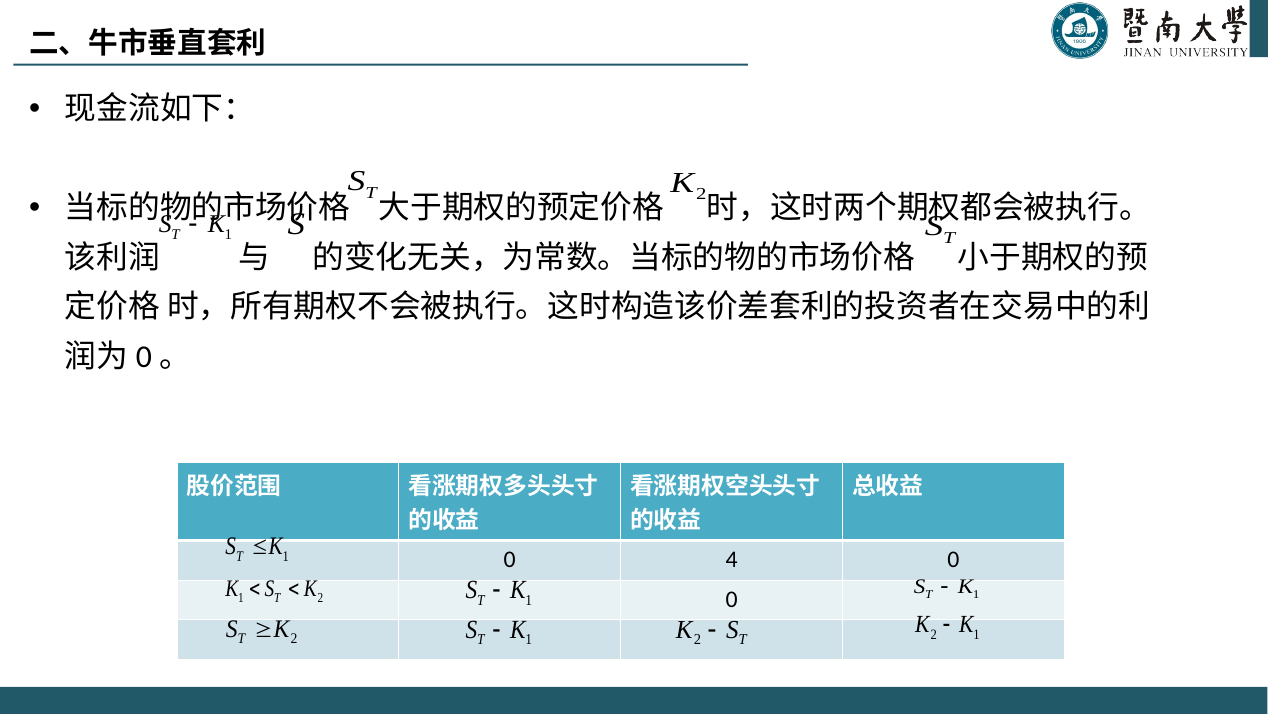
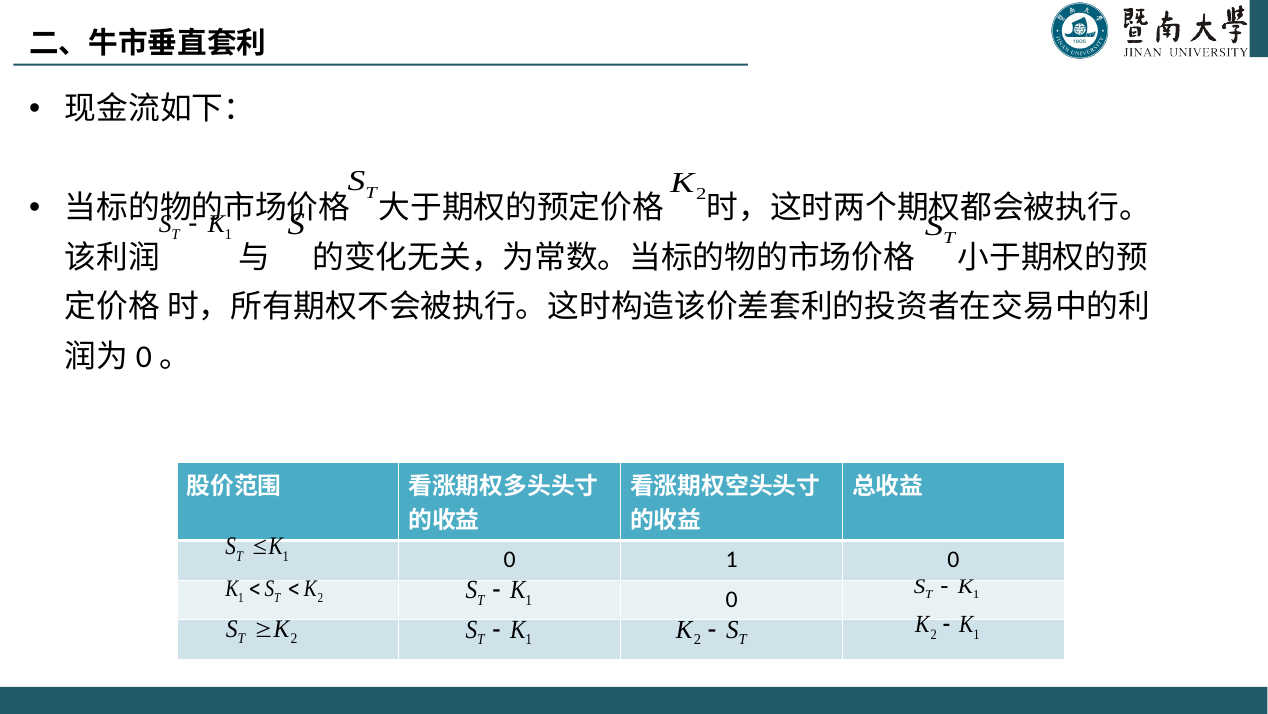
0 4: 4 -> 1 (732, 560)
